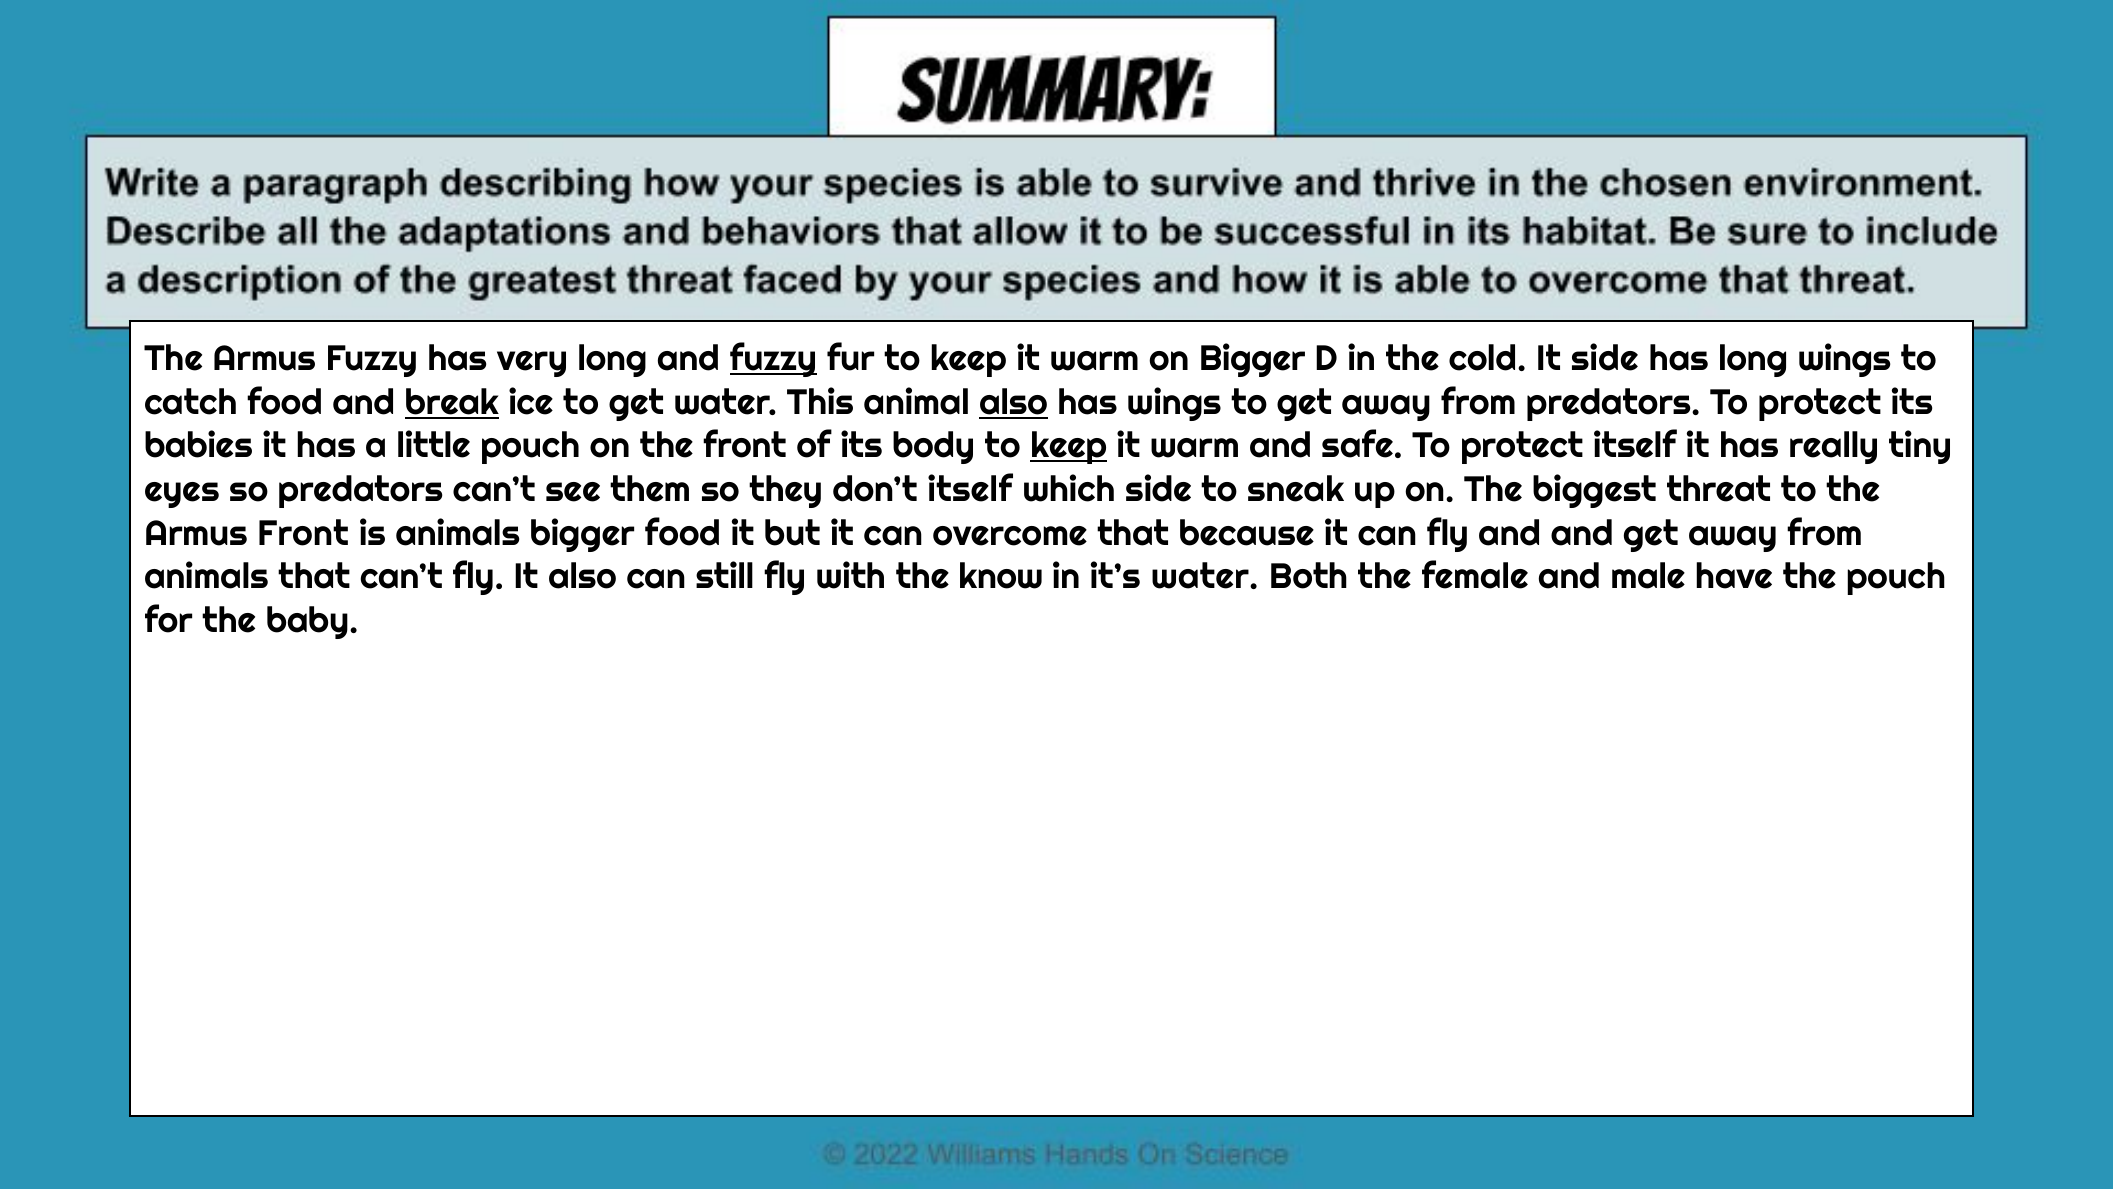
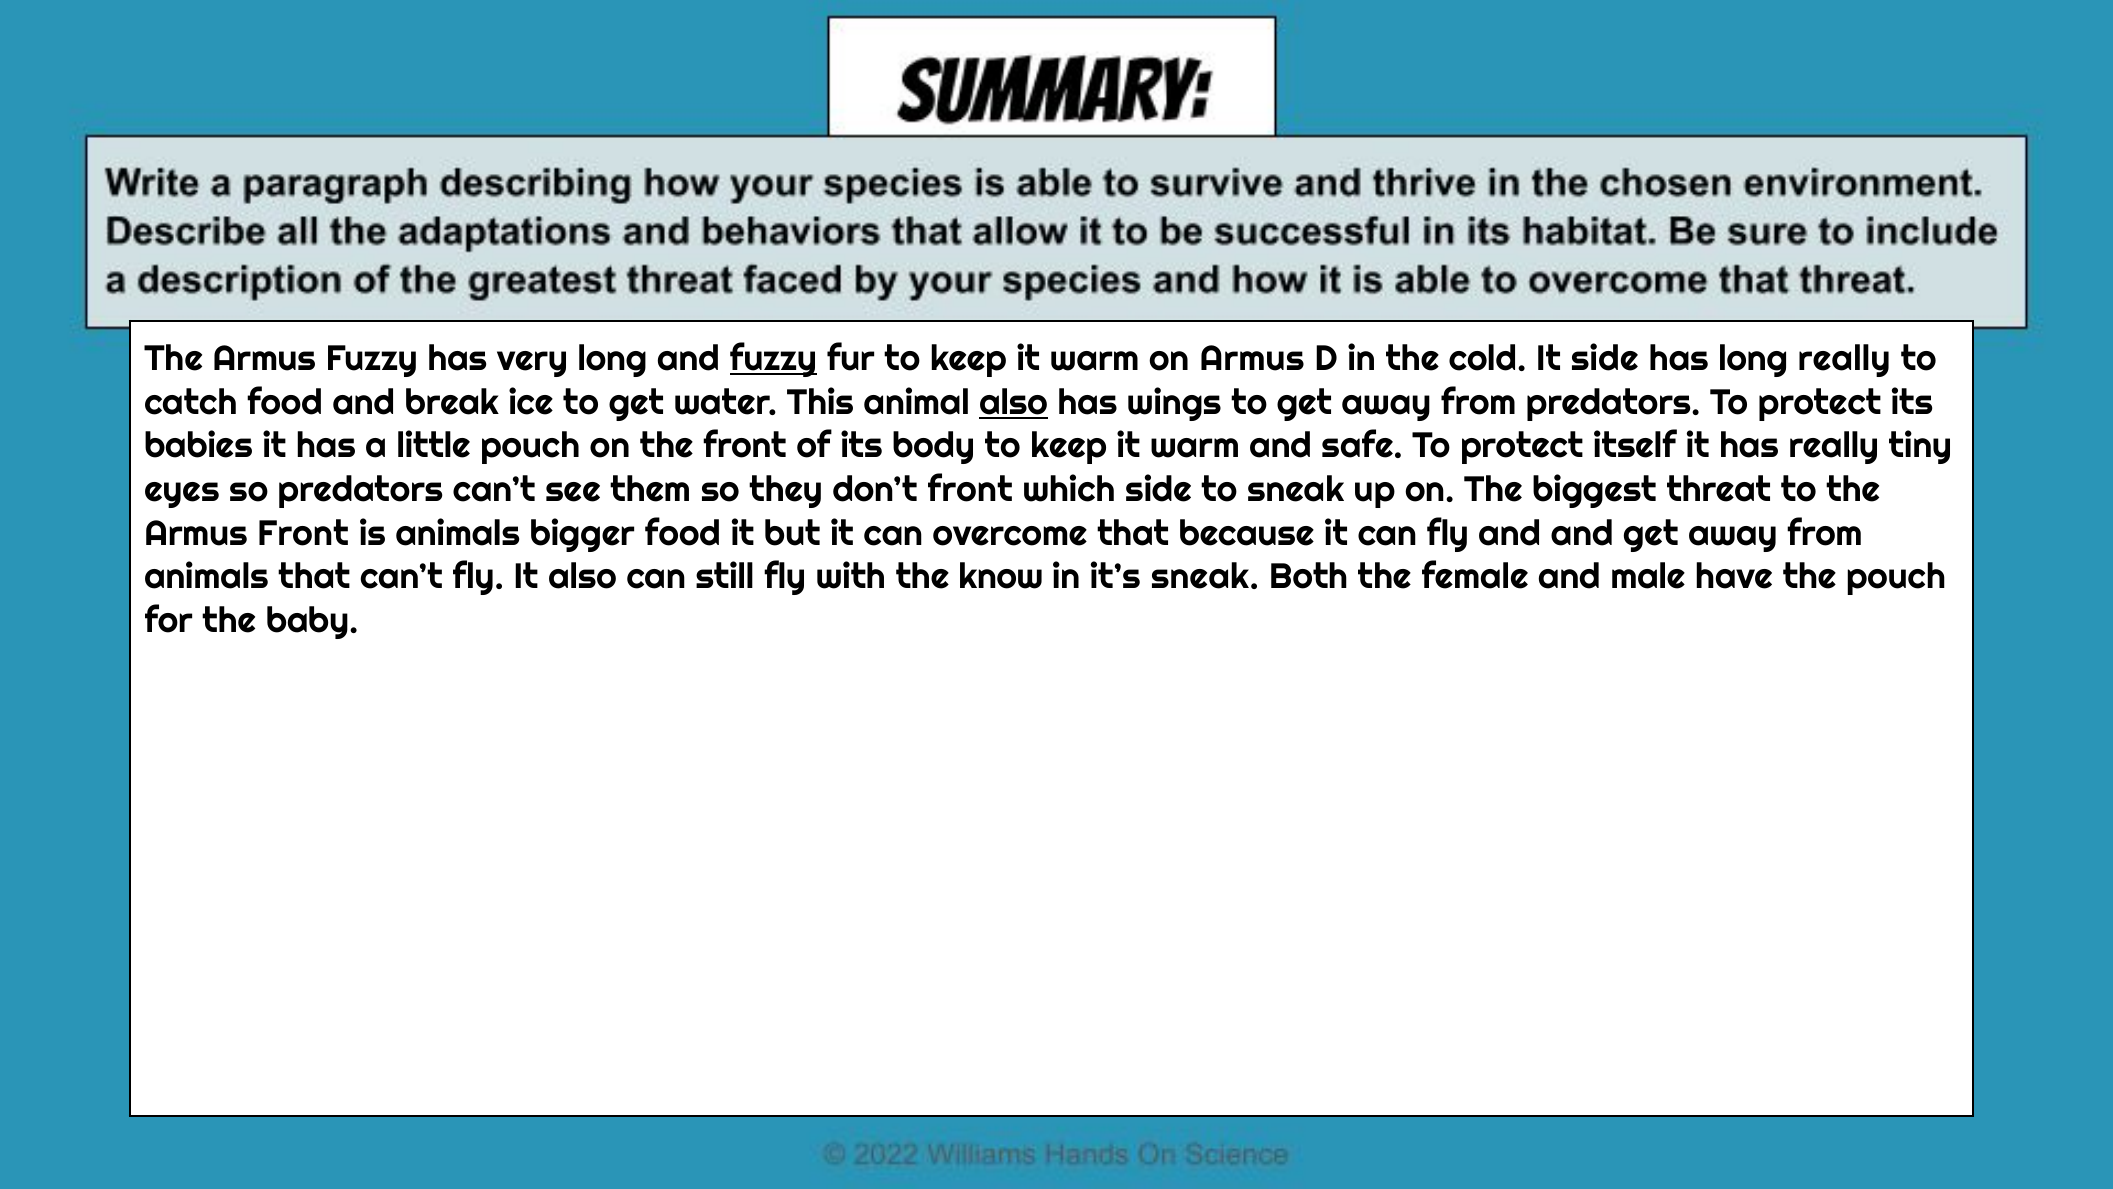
on Bigger: Bigger -> Armus (1252, 359)
long wings: wings -> really (1844, 359)
break underline: present -> none (452, 402)
keep underline: present -> none (1069, 446)
don’t itself: itself -> front (970, 490)
it’s water: water -> sneak (1205, 577)
